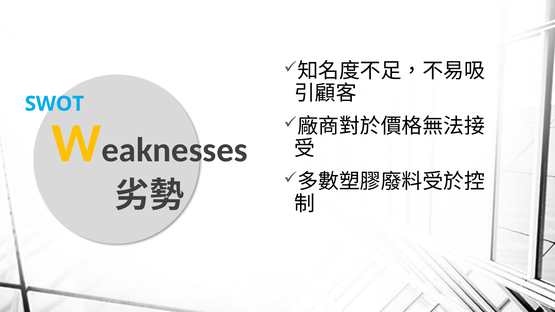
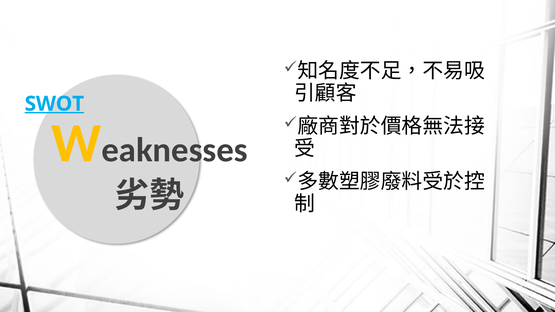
SWOT underline: none -> present (54, 104)
